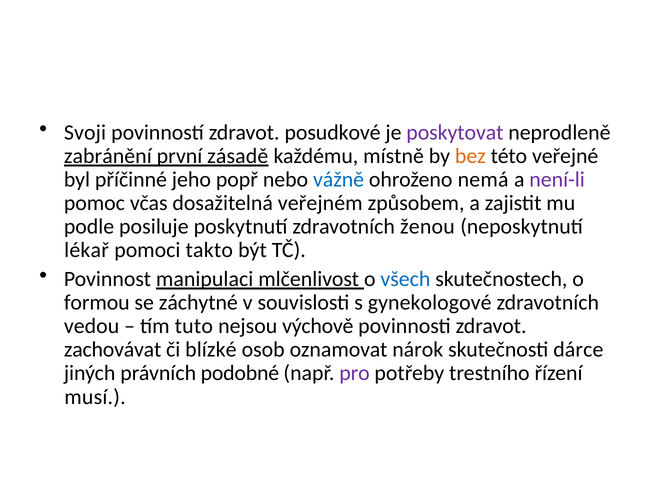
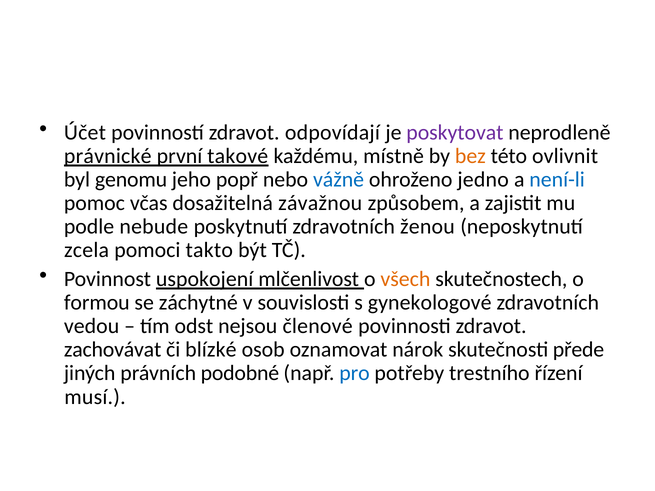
Svoji: Svoji -> Účet (85, 133)
posudkové: posudkové -> odpovídají (332, 133)
zabránění: zabránění -> právnické (108, 156)
zásadě: zásadě -> takové (238, 156)
veřejné: veřejné -> ovlivnit (565, 156)
příčinné: příčinné -> genomu (131, 180)
nemá: nemá -> jedno (483, 180)
není-li colour: purple -> blue (557, 180)
veřejném: veřejném -> závažnou (320, 203)
posiluje: posiluje -> nebude (154, 227)
lékař: lékař -> zcela (87, 250)
manipulaci: manipulaci -> uspokojení (205, 279)
všech colour: blue -> orange (405, 279)
tuto: tuto -> odst (194, 326)
výchově: výchově -> členové (318, 326)
dárce: dárce -> přede (579, 350)
pro colour: purple -> blue (355, 373)
